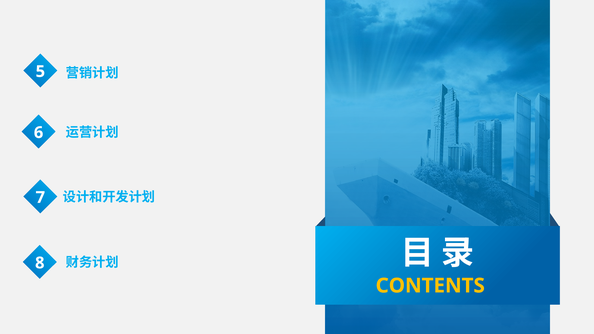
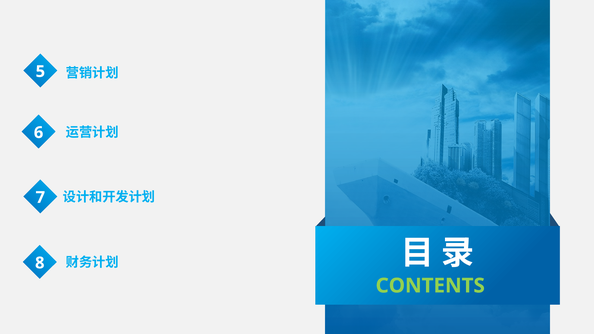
CONTENTS colour: yellow -> light green (430, 286)
